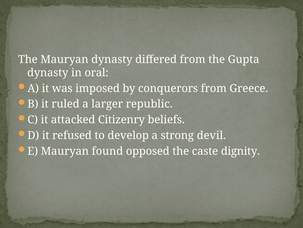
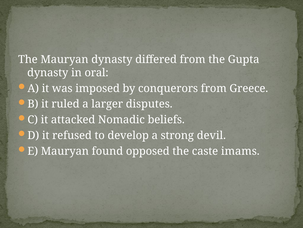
republic: republic -> disputes (149, 104)
Citizenry: Citizenry -> Nomadic (121, 119)
dignity: dignity -> imams (240, 151)
